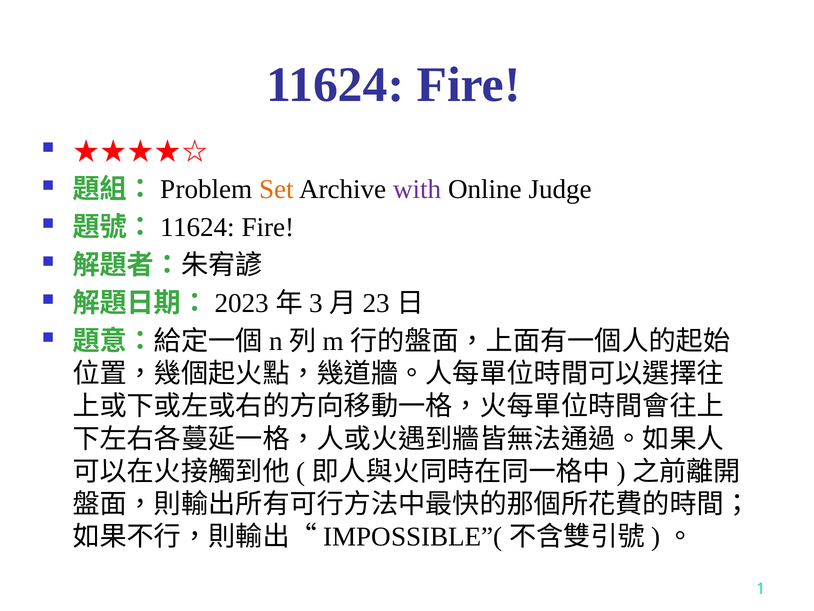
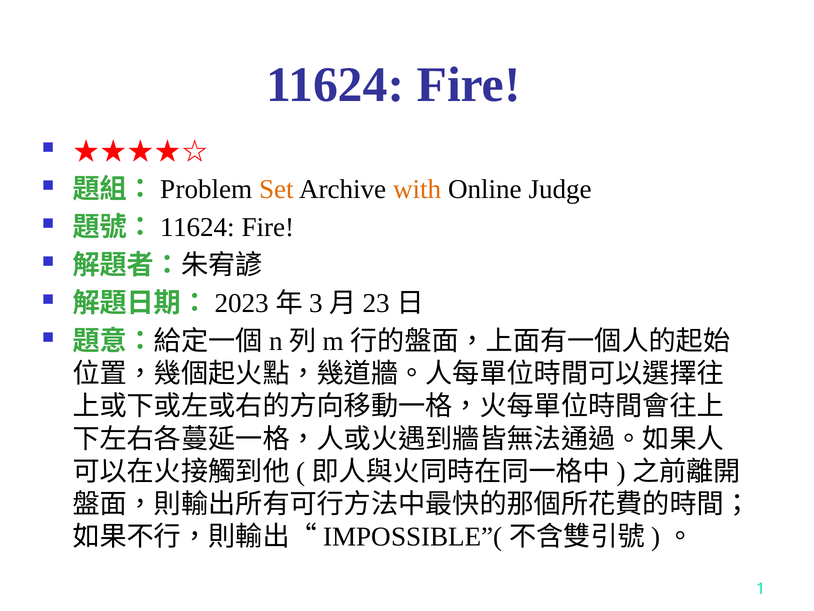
with colour: purple -> orange (417, 189)
